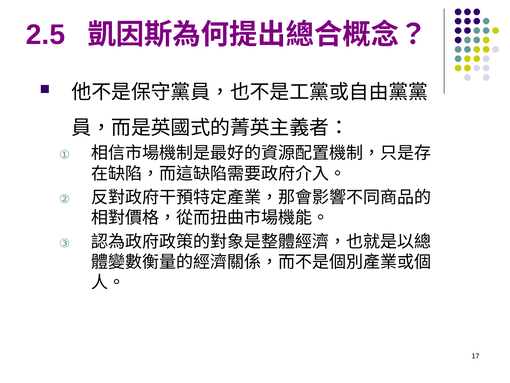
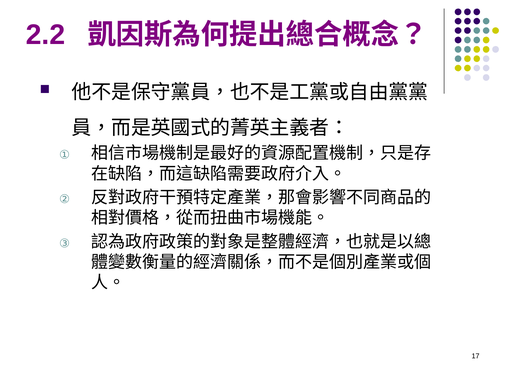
2.5: 2.5 -> 2.2 (46, 35)
